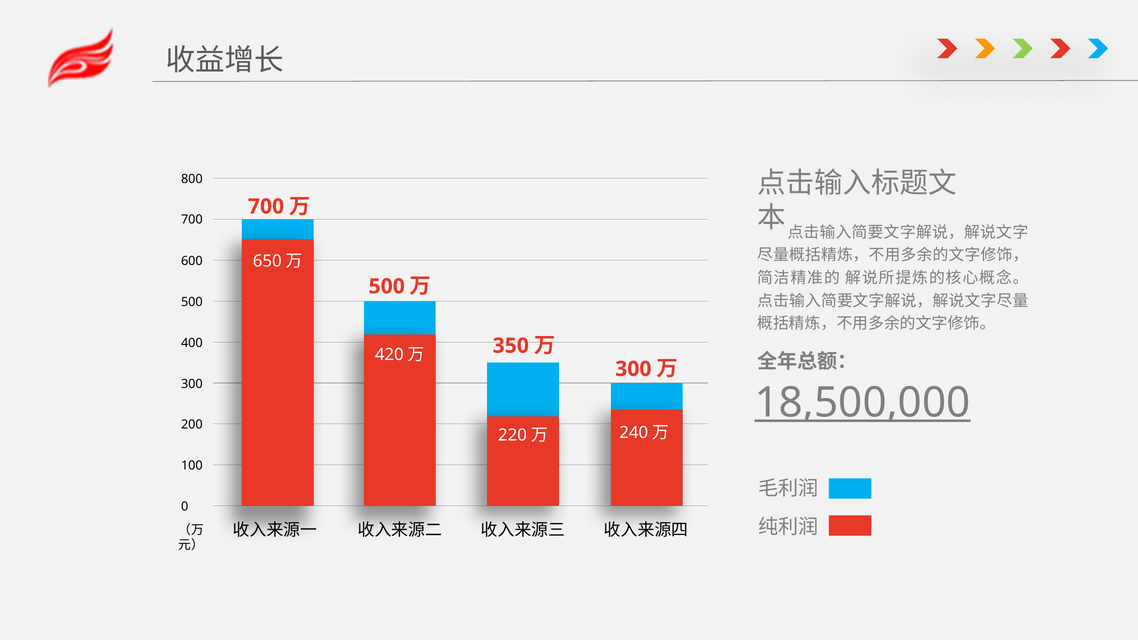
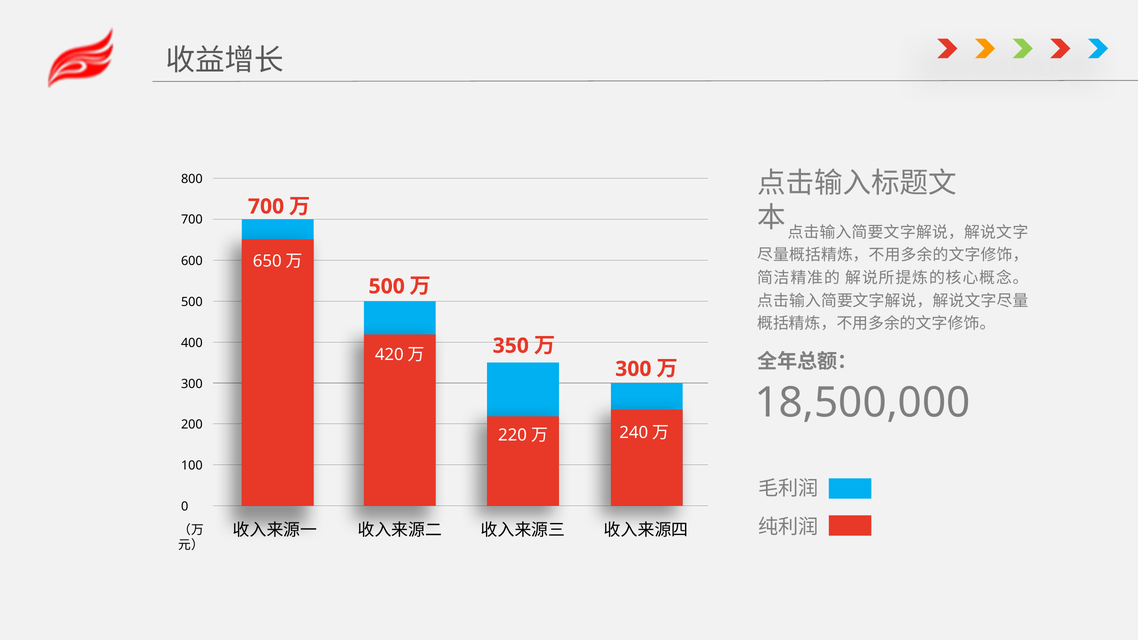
18,500,000 underline: present -> none (863, 403)
